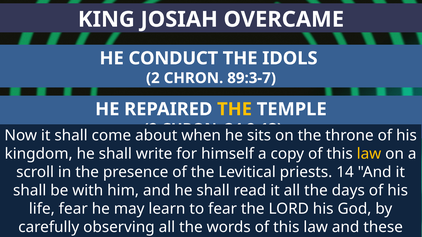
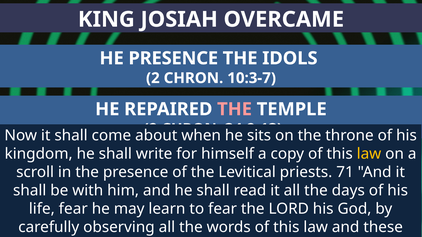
HE CONDUCT: CONDUCT -> PRESENCE (173, 58)
89:3-7: 89:3-7 -> 10:3-7 (252, 78)
THE colour: yellow -> pink (235, 109)
14: 14 -> 71 (345, 172)
